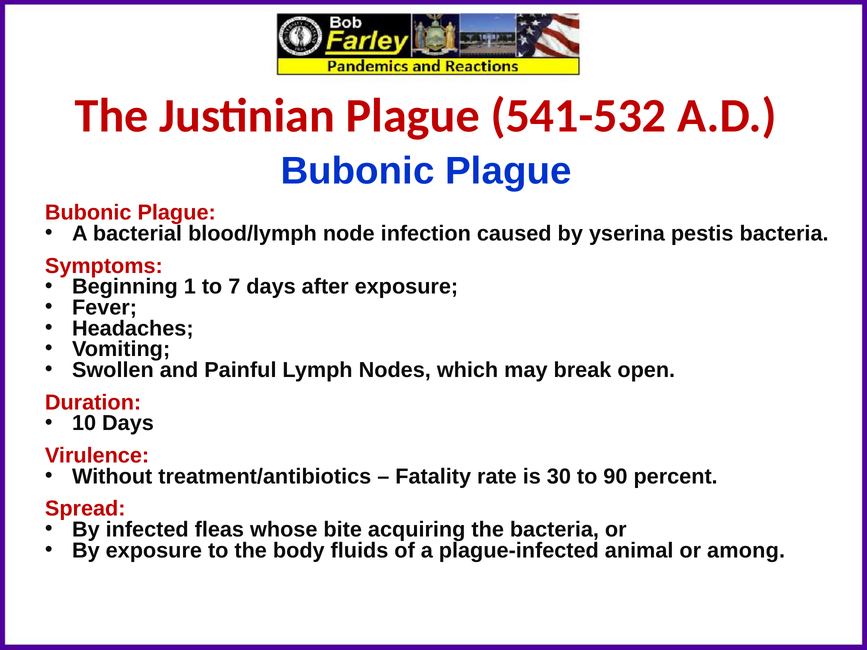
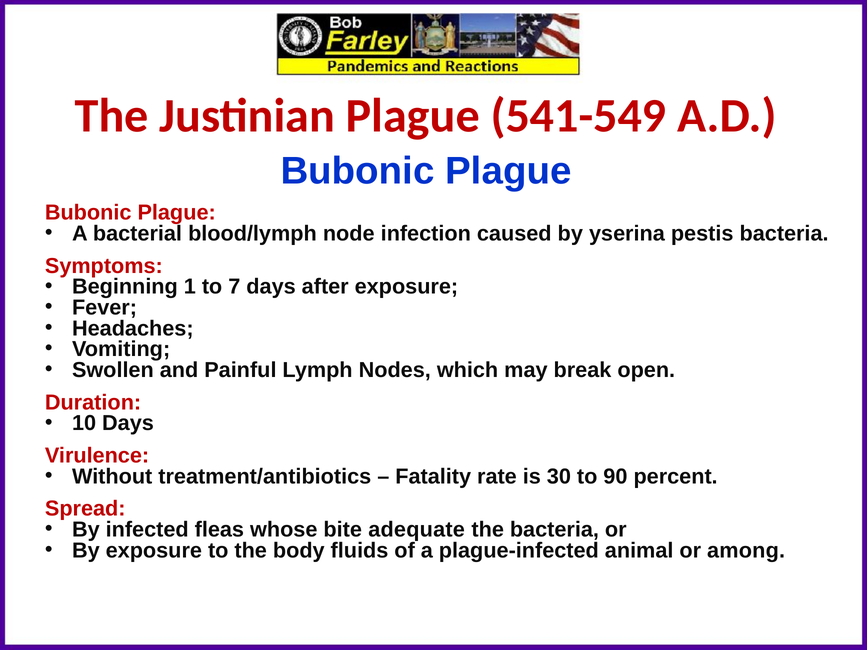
541-532: 541-532 -> 541-549 (578, 116)
acquiring: acquiring -> adequate (417, 530)
